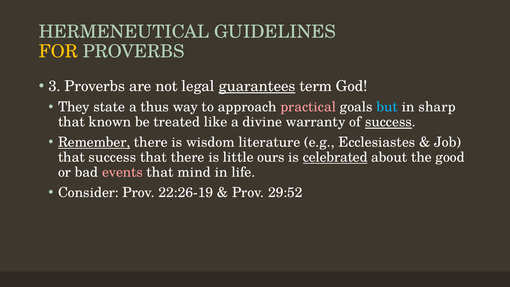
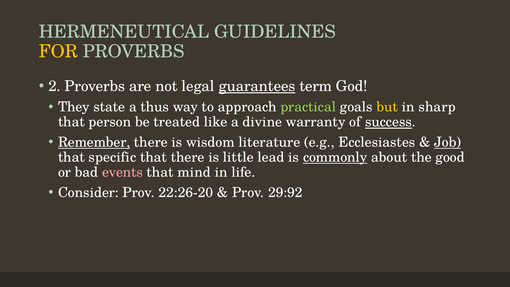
3: 3 -> 2 (55, 86)
practical colour: pink -> light green (308, 107)
but colour: light blue -> yellow (387, 107)
known: known -> person (110, 122)
Job underline: none -> present (448, 142)
that success: success -> specific (112, 157)
ours: ours -> lead (271, 157)
celebrated: celebrated -> commonly (335, 157)
22:26-19: 22:26-19 -> 22:26-20 (186, 192)
29:52: 29:52 -> 29:92 (285, 192)
